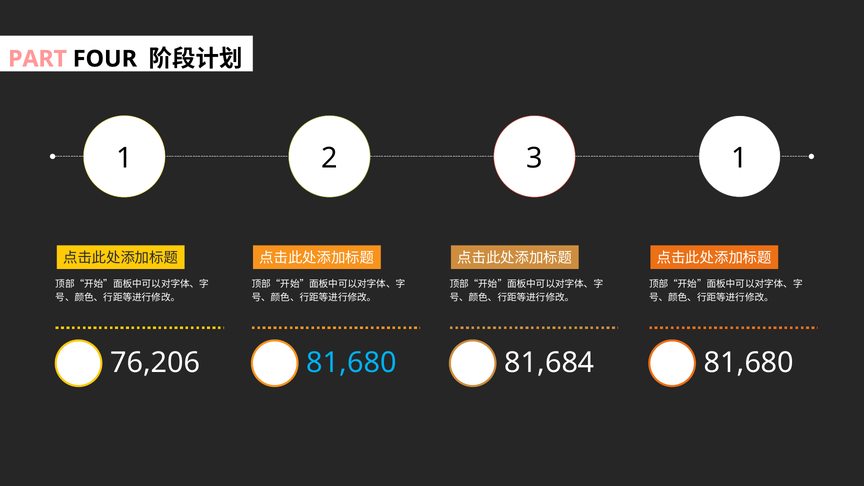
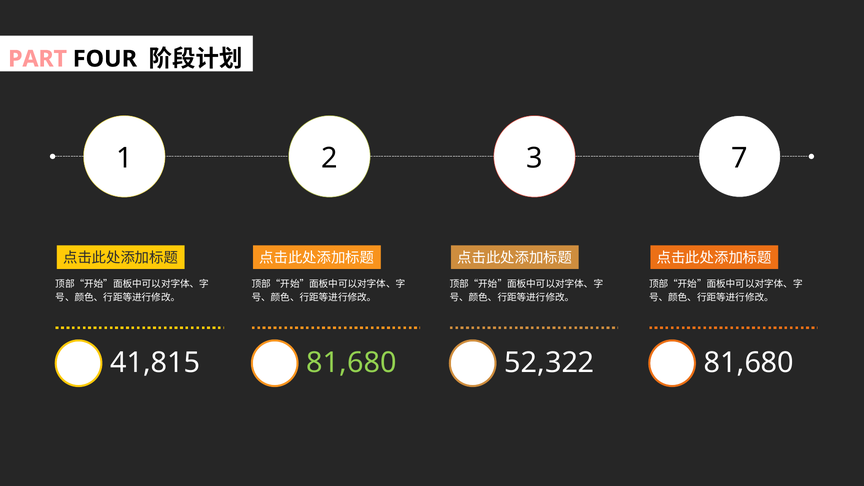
2 1: 1 -> 7 (740, 158)
76,206: 76,206 -> 41,815 (155, 363)
81,680 colour: light blue -> light green (351, 363)
81,684: 81,684 -> 52,322 (549, 363)
